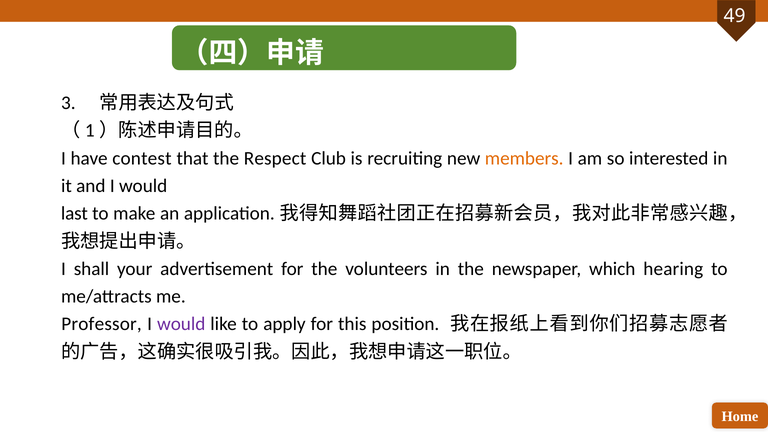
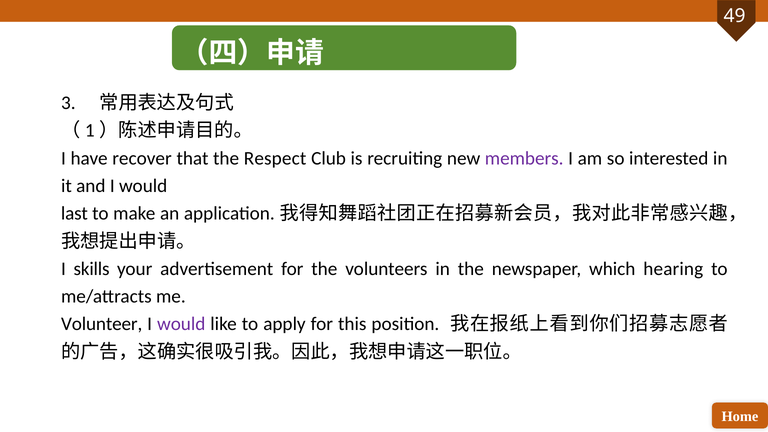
contest: contest -> recover (142, 158)
members colour: orange -> purple (524, 158)
shall: shall -> skills (92, 269)
Professor: Professor -> Volunteer (102, 324)
